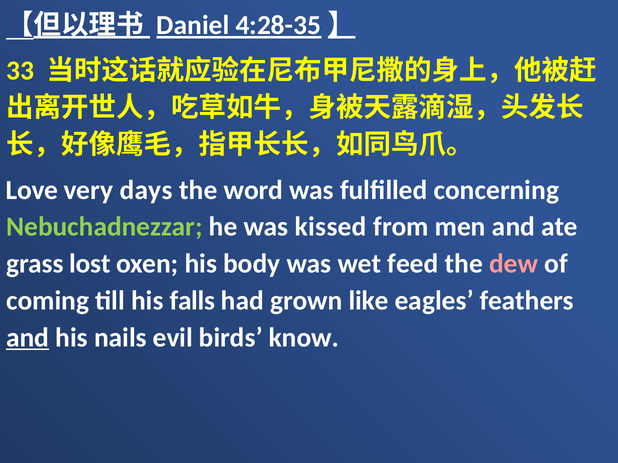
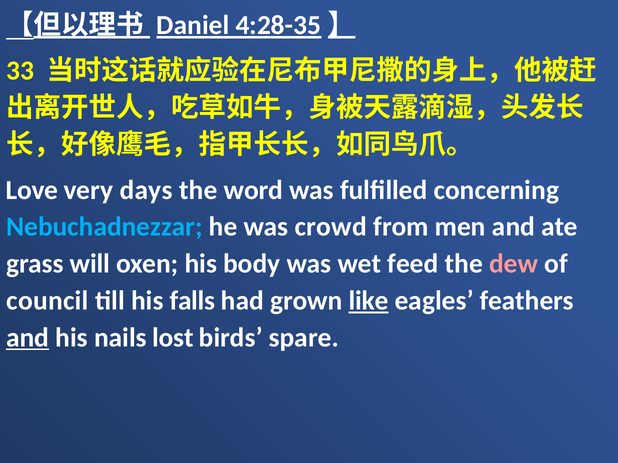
Nebuchadnezzar colour: light green -> light blue (104, 227)
kissed: kissed -> crowd (331, 227)
lost: lost -> will (90, 264)
coming: coming -> council (48, 301)
like underline: none -> present (369, 301)
evil: evil -> lost (173, 338)
know: know -> spare (304, 338)
